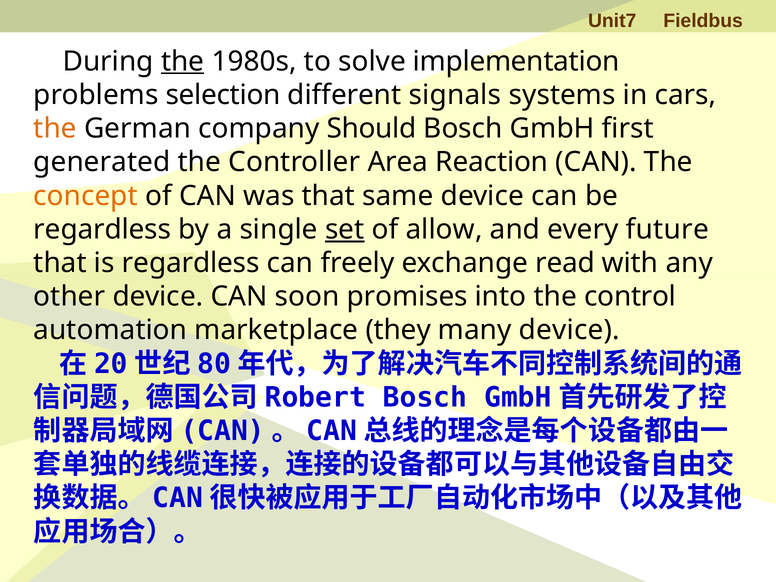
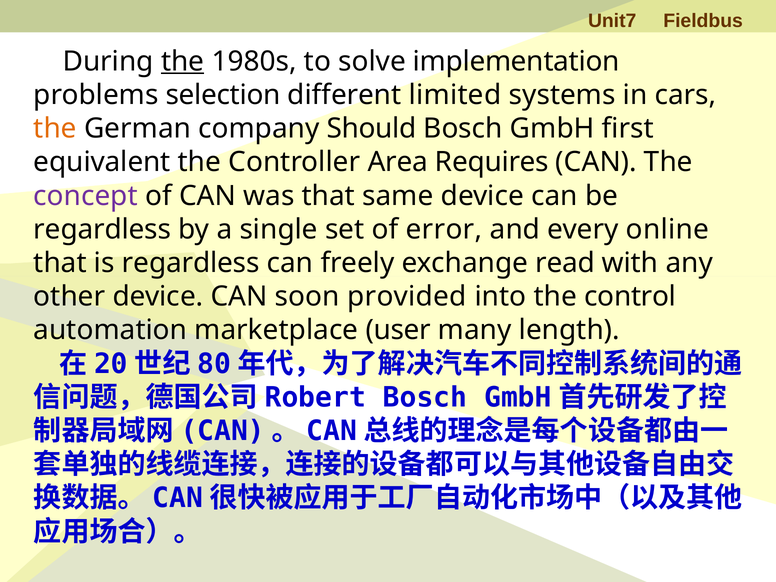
signals: signals -> limited (455, 95)
generated: generated -> equivalent (102, 162)
Reaction: Reaction -> Requires (492, 162)
concept colour: orange -> purple (86, 196)
set underline: present -> none (345, 229)
allow: allow -> error (444, 229)
future: future -> online (667, 229)
promises: promises -> provided (407, 297)
they: they -> user (398, 330)
many device: device -> length (569, 330)
